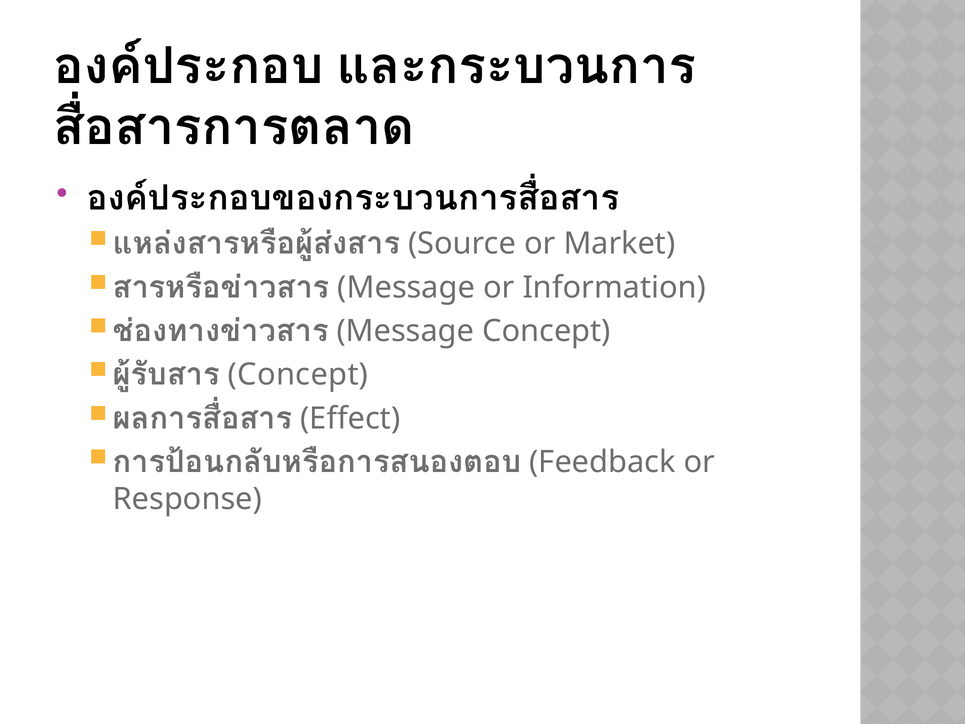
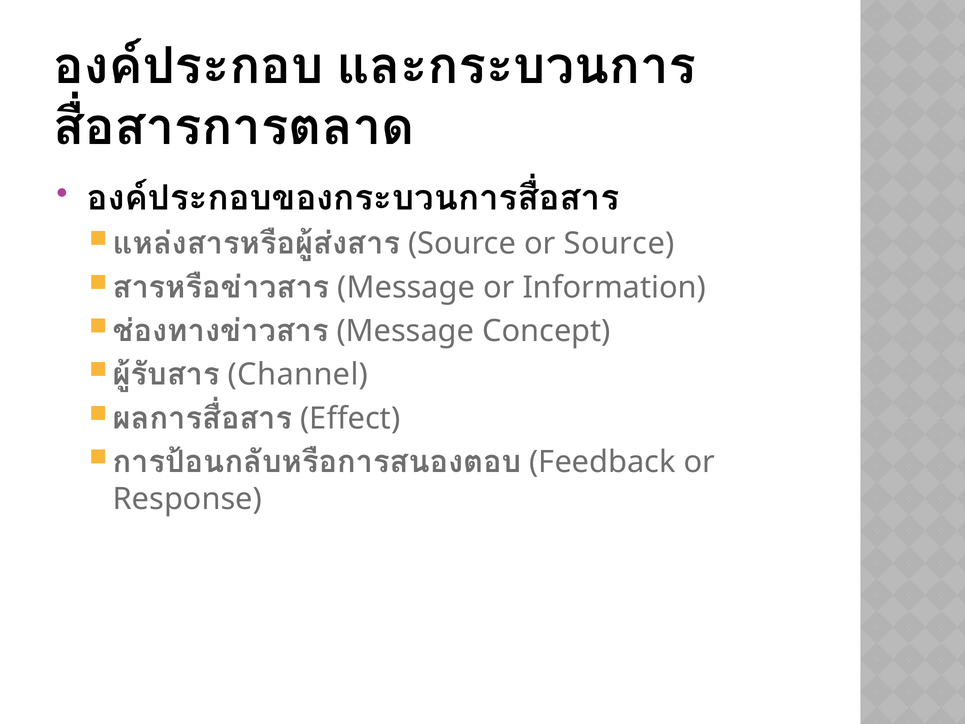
or Market: Market -> Source (619, 244)
Concept: Concept -> Channel (298, 375)
